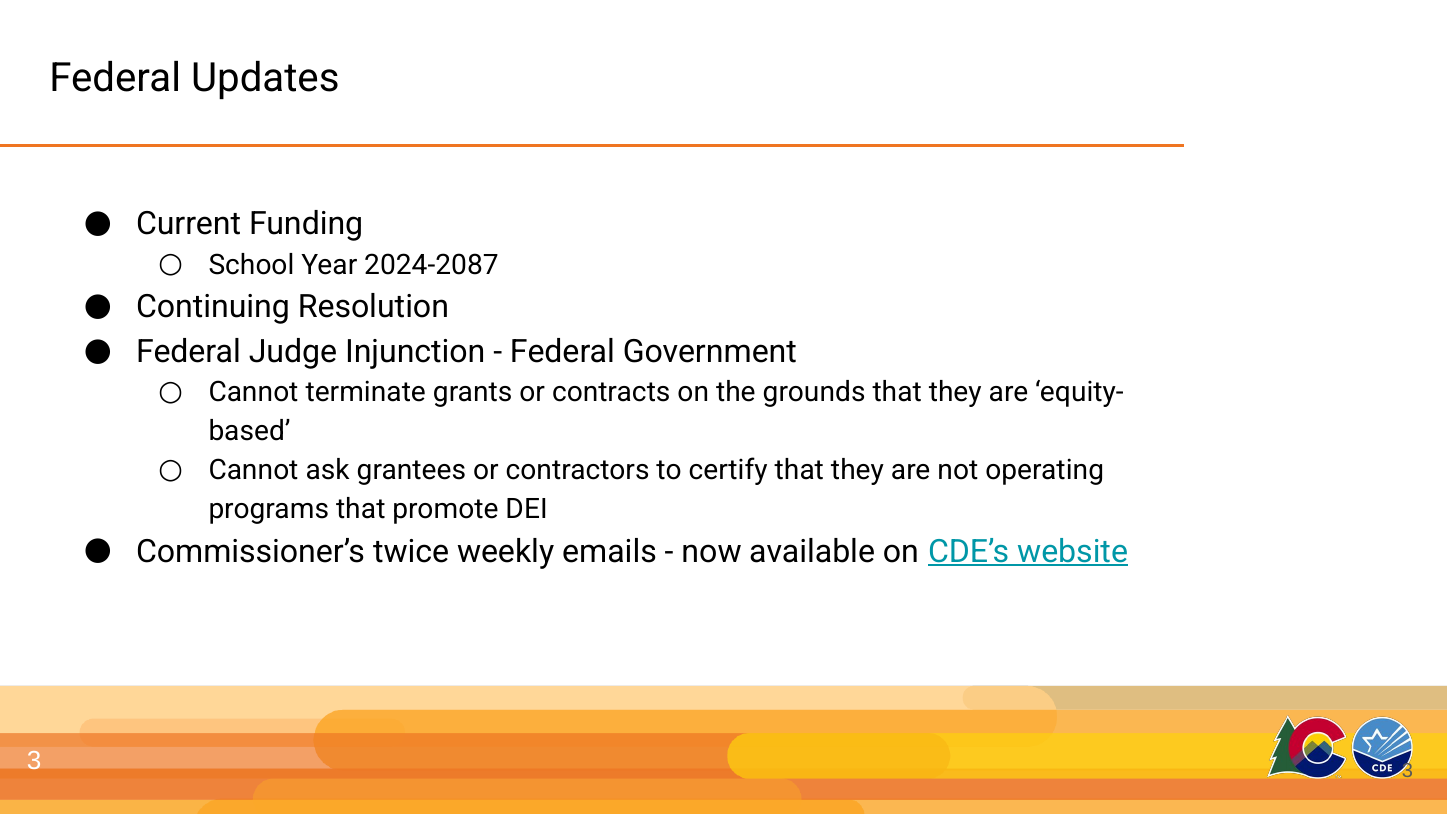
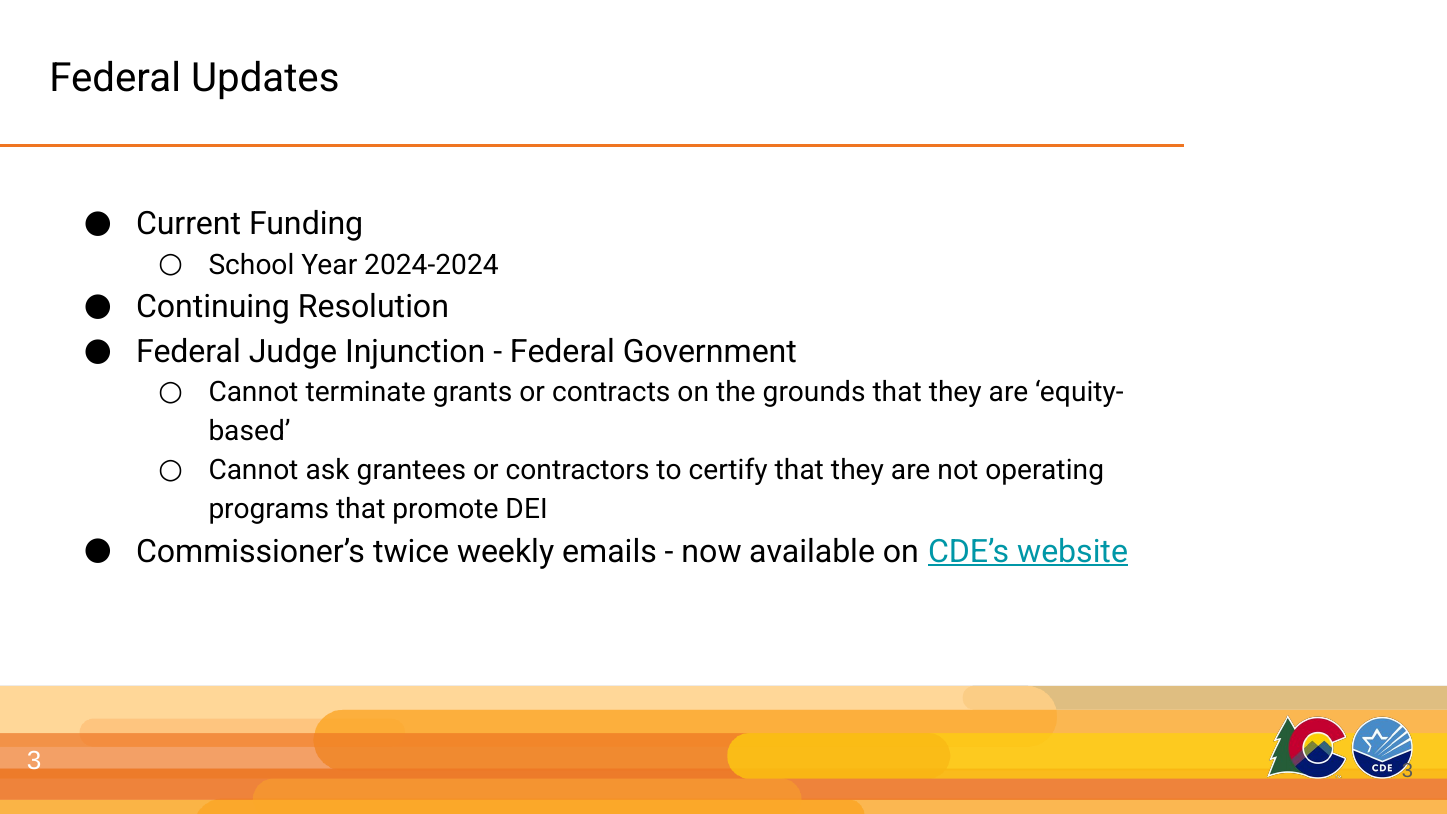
2024-2087: 2024-2087 -> 2024-2024 (431, 265)
